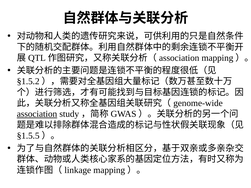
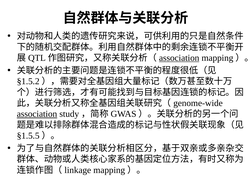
association underline: none -> present (179, 58)
